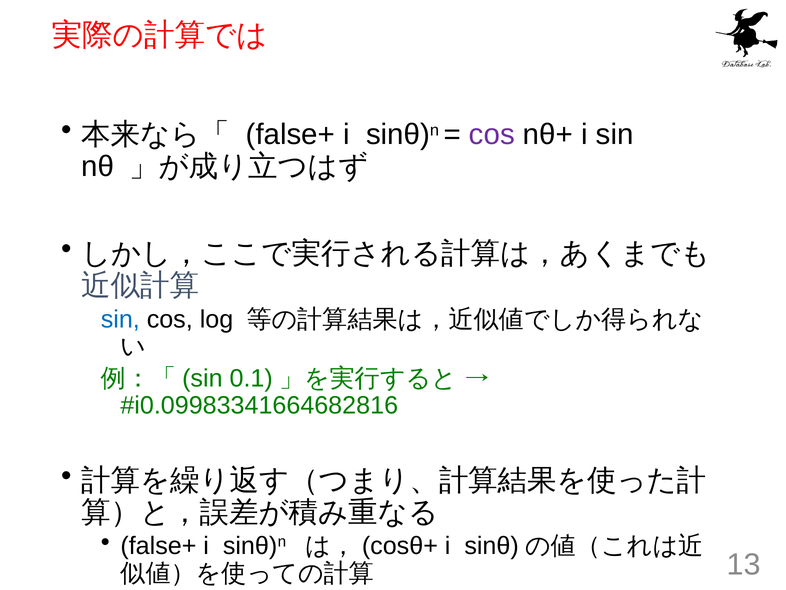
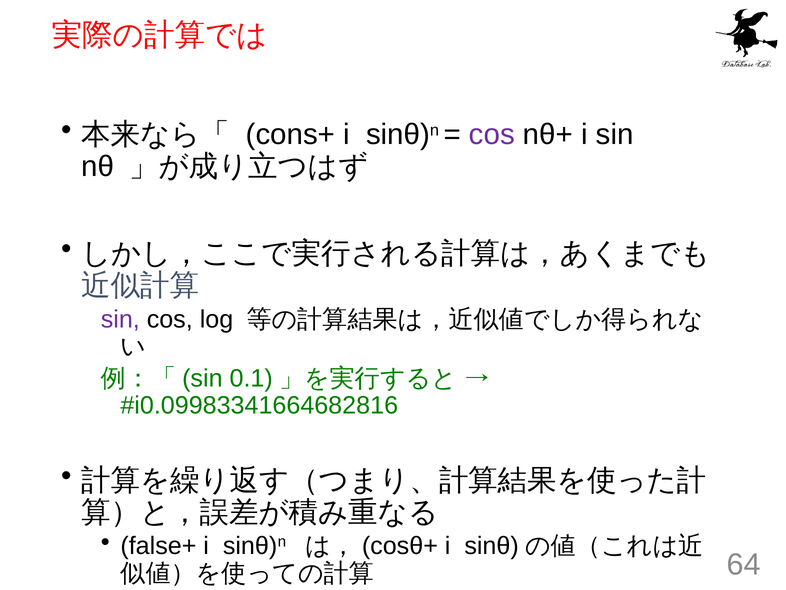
false+: false+ -> cons+ (290, 135)
sin colour: blue -> purple (120, 319)
13: 13 -> 64 (744, 564)
